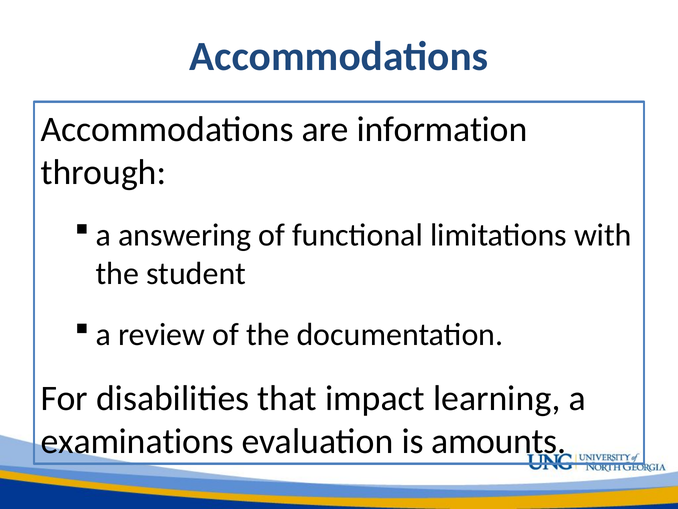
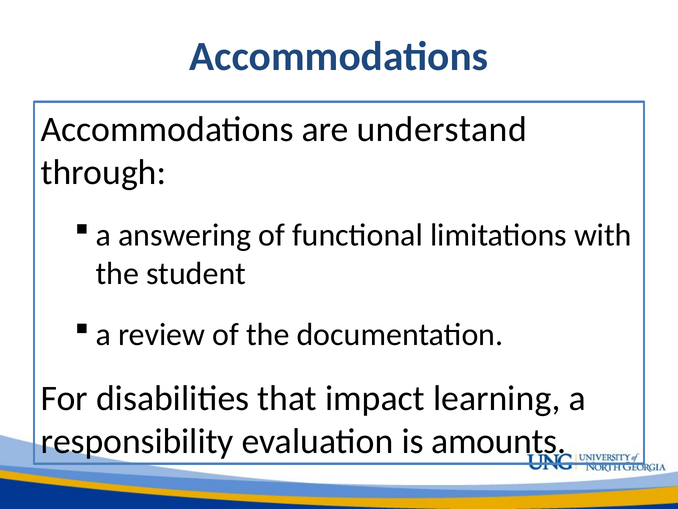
information: information -> understand (442, 129)
examinations: examinations -> responsibility (137, 441)
